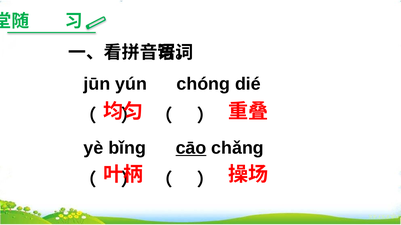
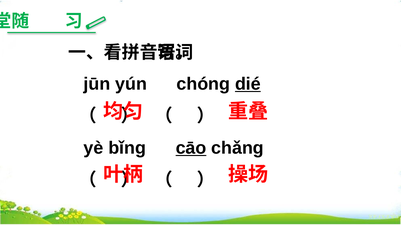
dié underline: none -> present (248, 84)
